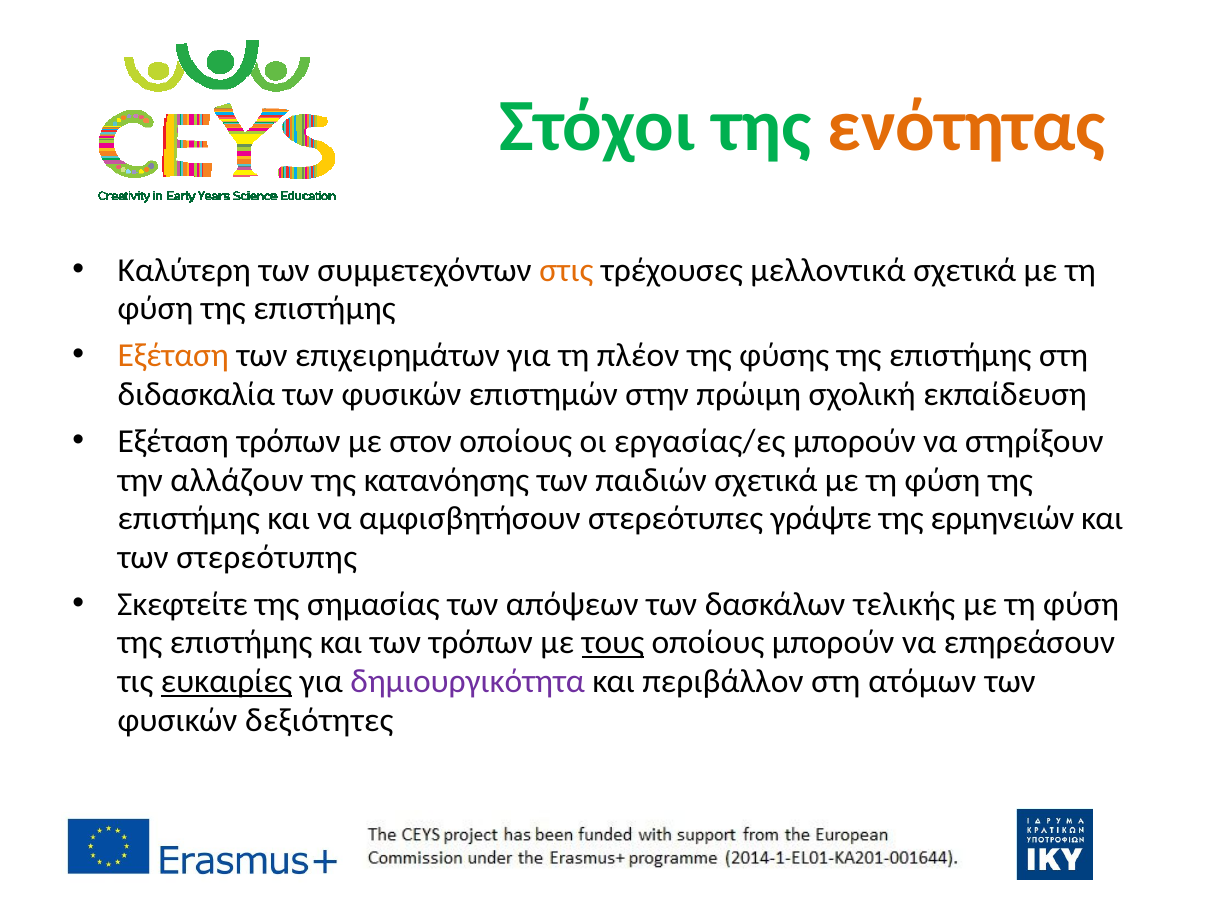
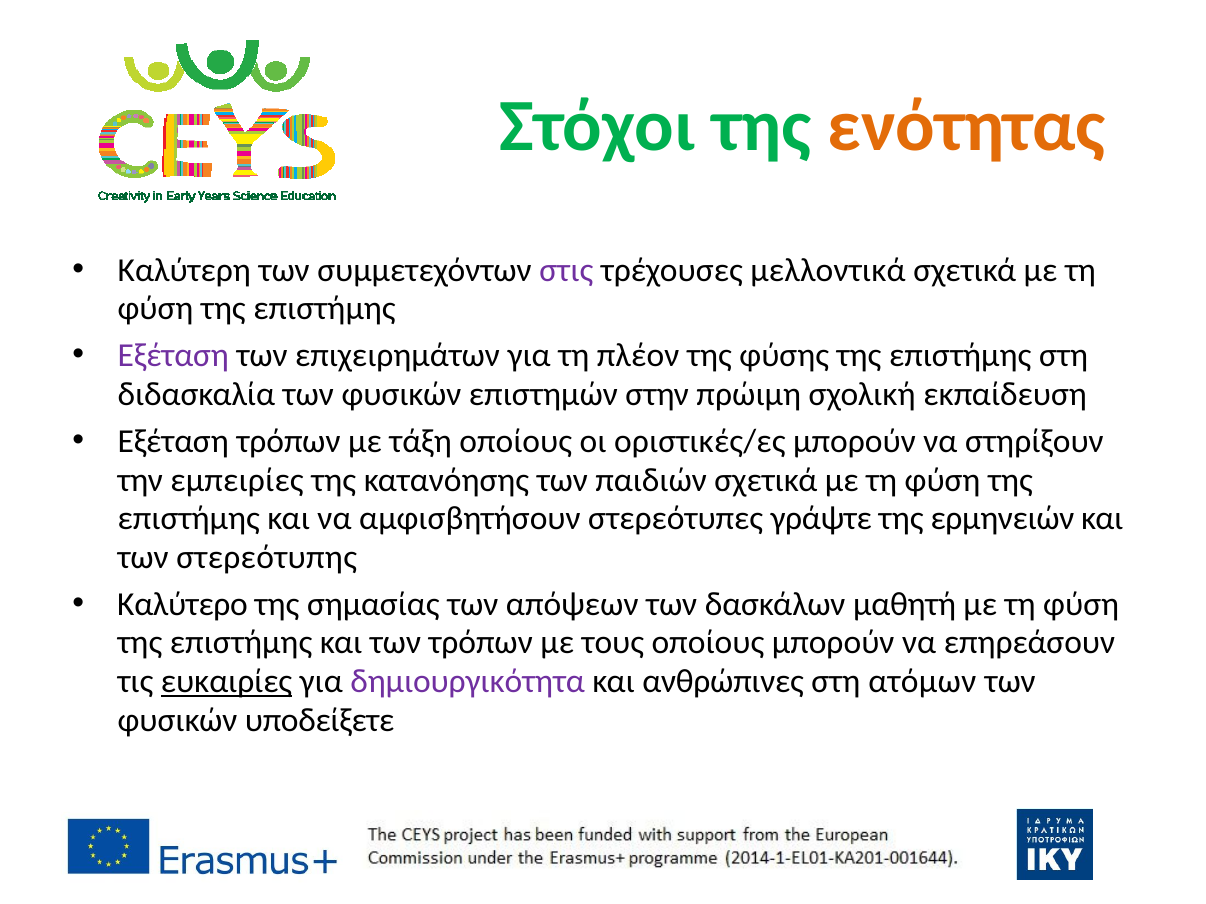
στις colour: orange -> purple (566, 270)
Εξέταση colour: orange -> purple (173, 356)
στον: στον -> τάξη (421, 442)
εργασίας/ες: εργασίας/ες -> οριστικές/ες (700, 442)
αλλάζουν: αλλάζουν -> εμπειρίες (237, 480)
Σκεφτείτε: Σκεφτείτε -> Καλύτερο (183, 605)
τελικής: τελικής -> μαθητή (905, 605)
τους underline: present -> none (613, 643)
περιβάλλον: περιβάλλον -> ανθρώπινες (723, 682)
δεξιότητες: δεξιότητες -> υποδείξετε (320, 720)
